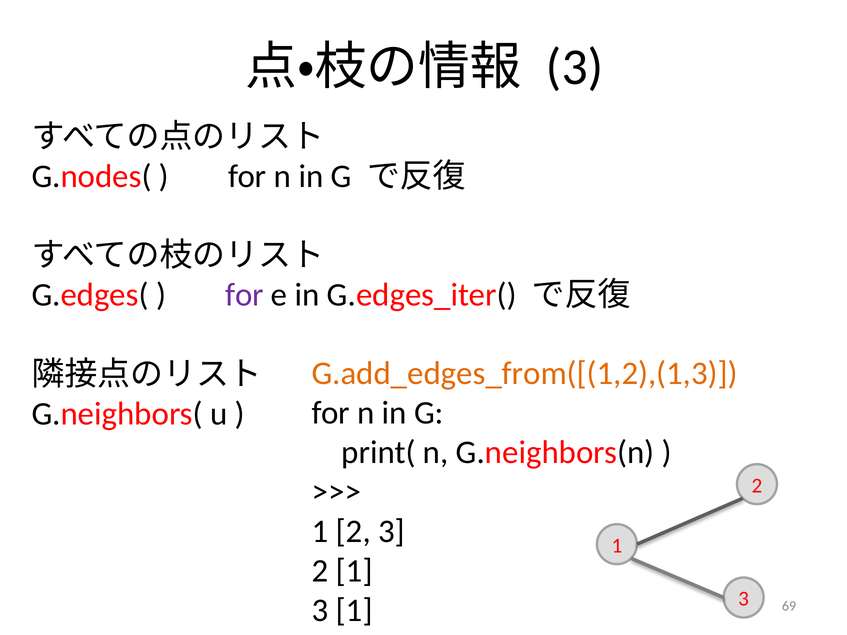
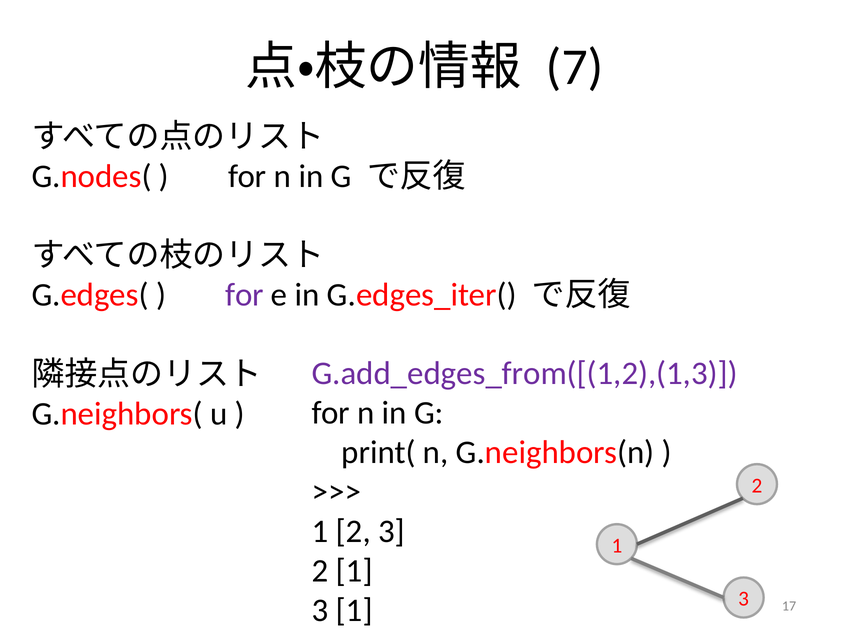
3: 3 -> 7 (575, 67)
G.add_edges_from([(1,2),(1,3 colour: orange -> purple (525, 374)
69: 69 -> 17 (789, 607)
